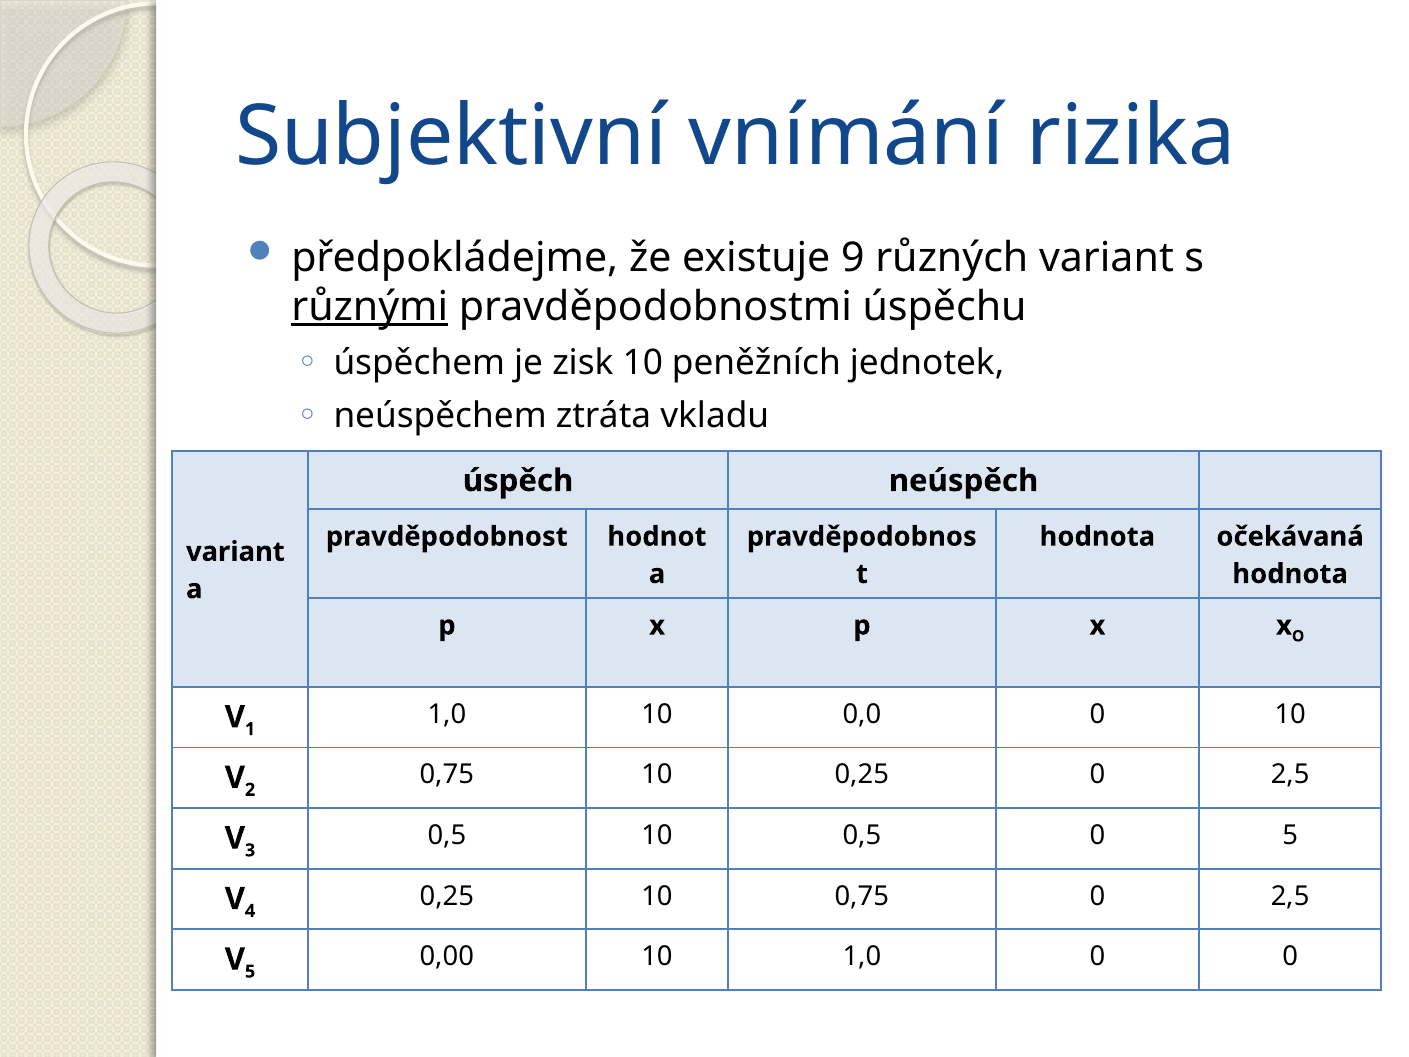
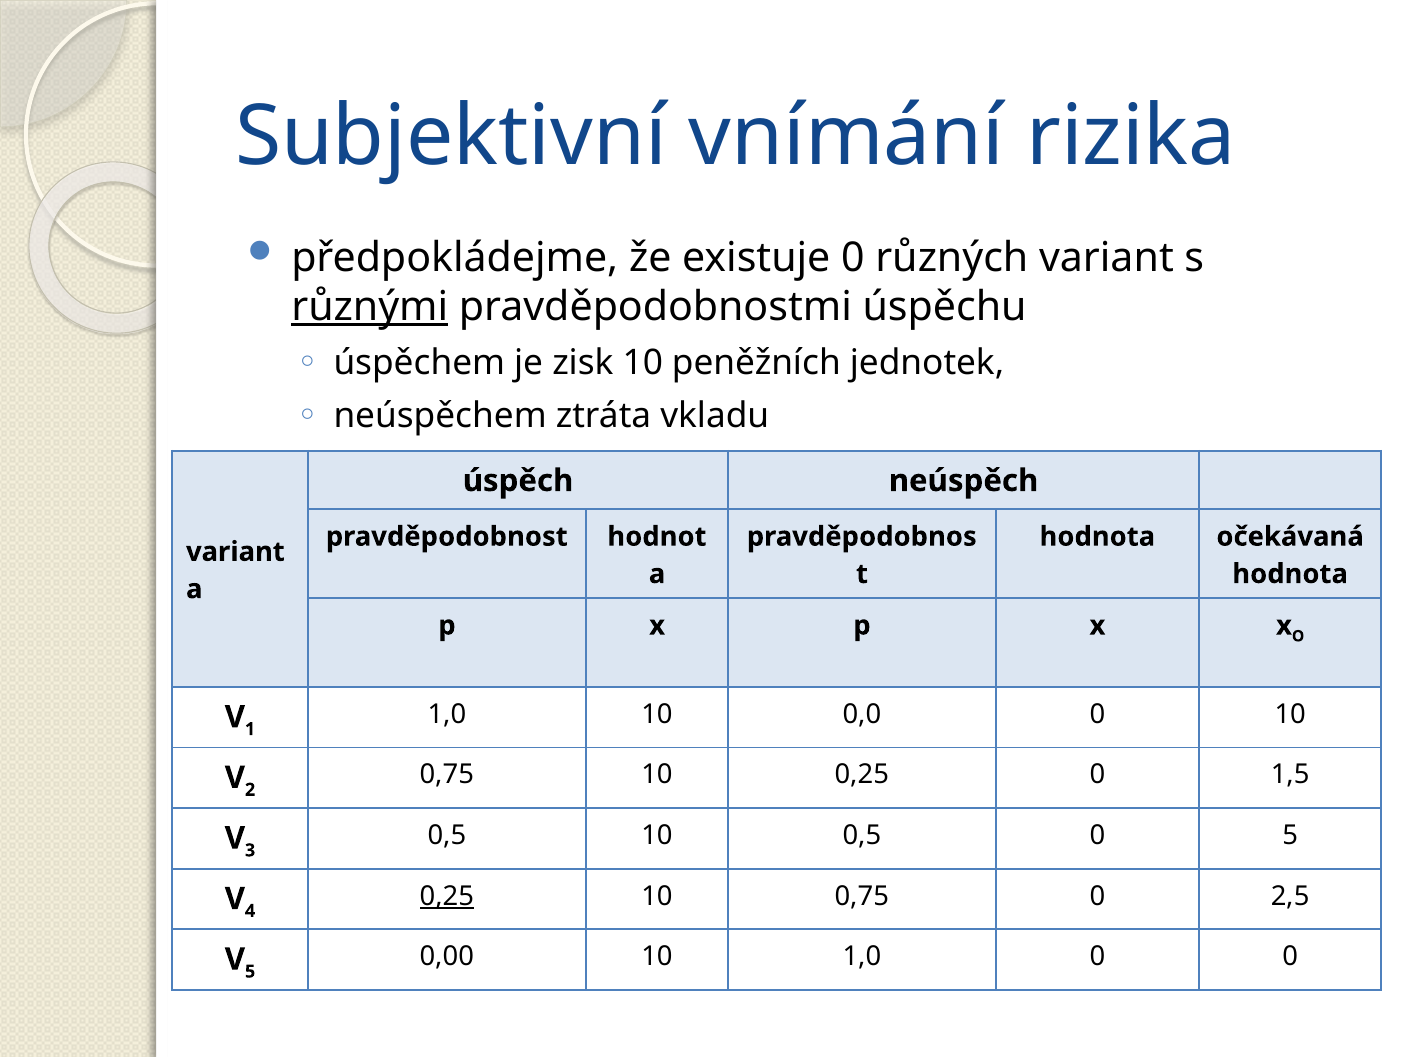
existuje 9: 9 -> 0 (853, 258)
0,25 0 2,5: 2,5 -> 1,5 (1290, 775)
0,25 underline: none -> present (447, 896)
